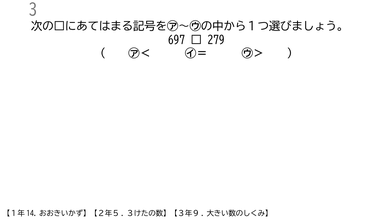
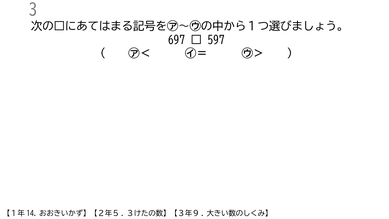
279: 279 -> 597 (216, 40)
